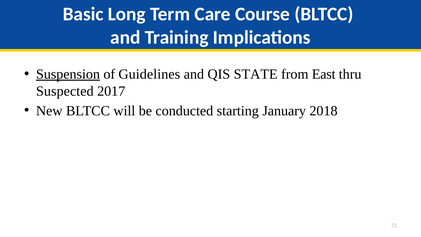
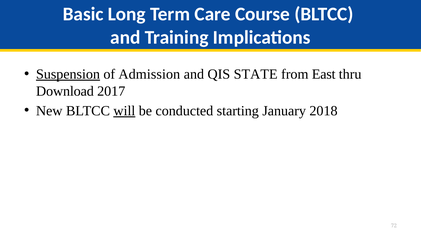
Guidelines: Guidelines -> Admission (149, 74)
Suspected: Suspected -> Download (65, 91)
will underline: none -> present (124, 111)
